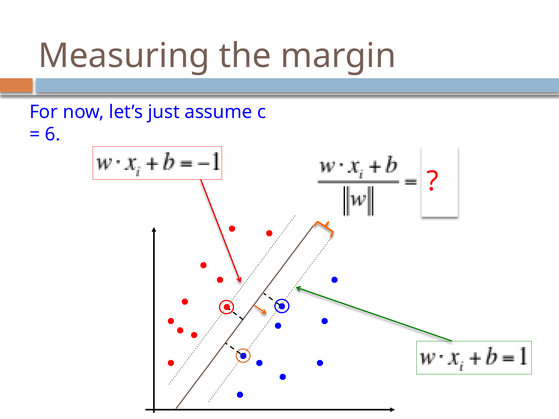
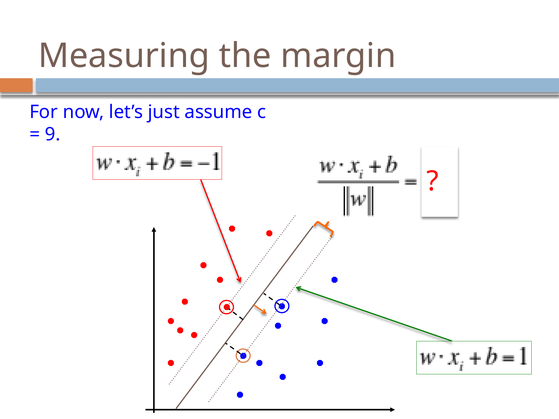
6: 6 -> 9 (53, 134)
